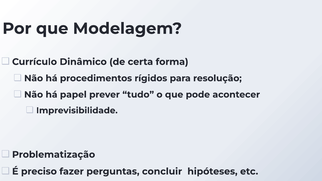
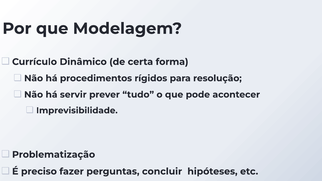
papel: papel -> servir (73, 95)
